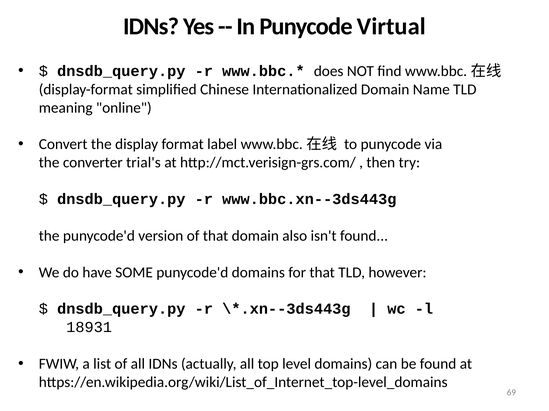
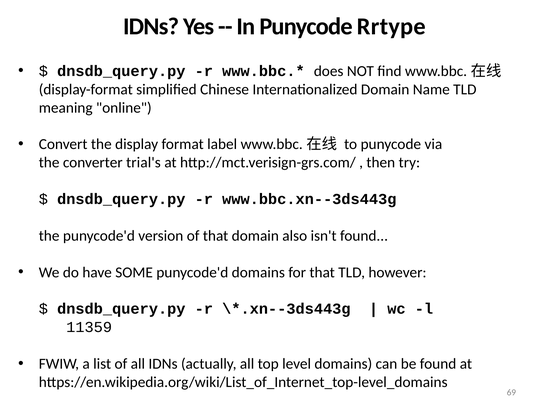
Virtual: Virtual -> Rrtype (391, 27)
18931: 18931 -> 11359 (89, 328)
